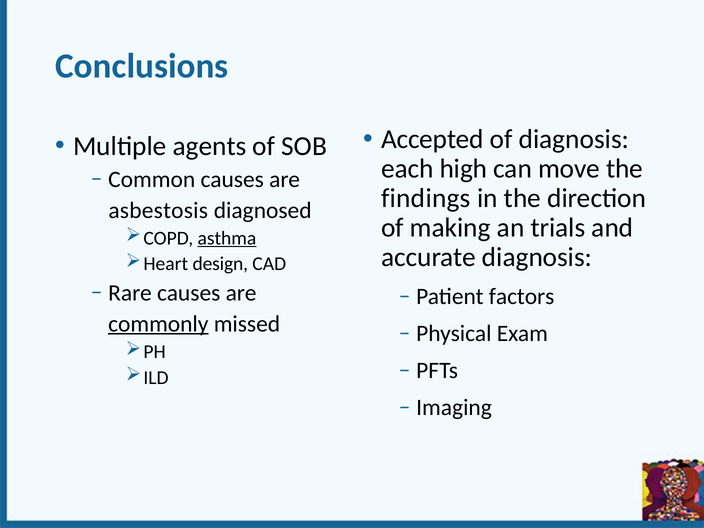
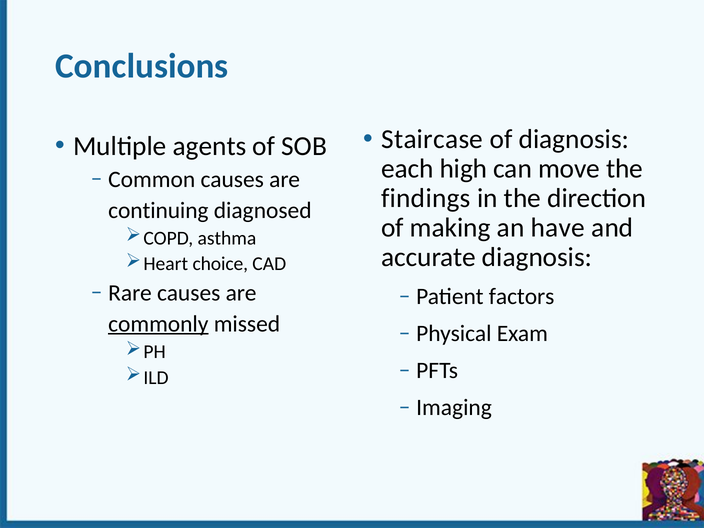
Accepted: Accepted -> Staircase (432, 139)
asbestosis: asbestosis -> continuing (158, 210)
trials: trials -> have (558, 228)
asthma underline: present -> none (227, 238)
design: design -> choice (220, 264)
